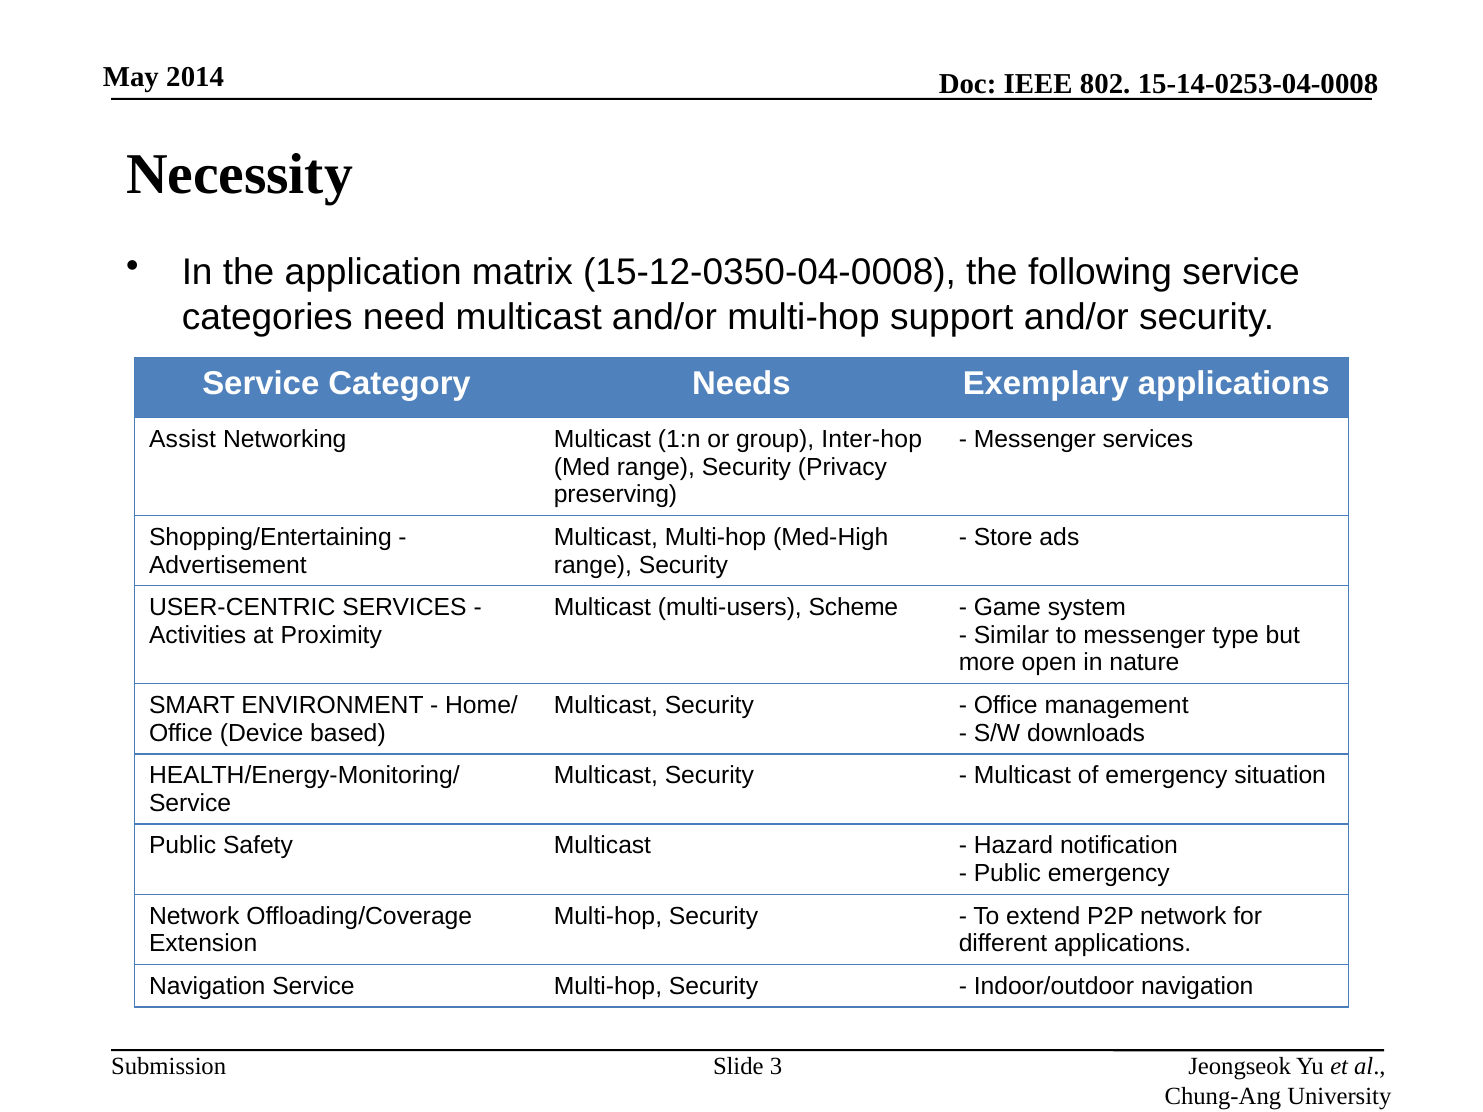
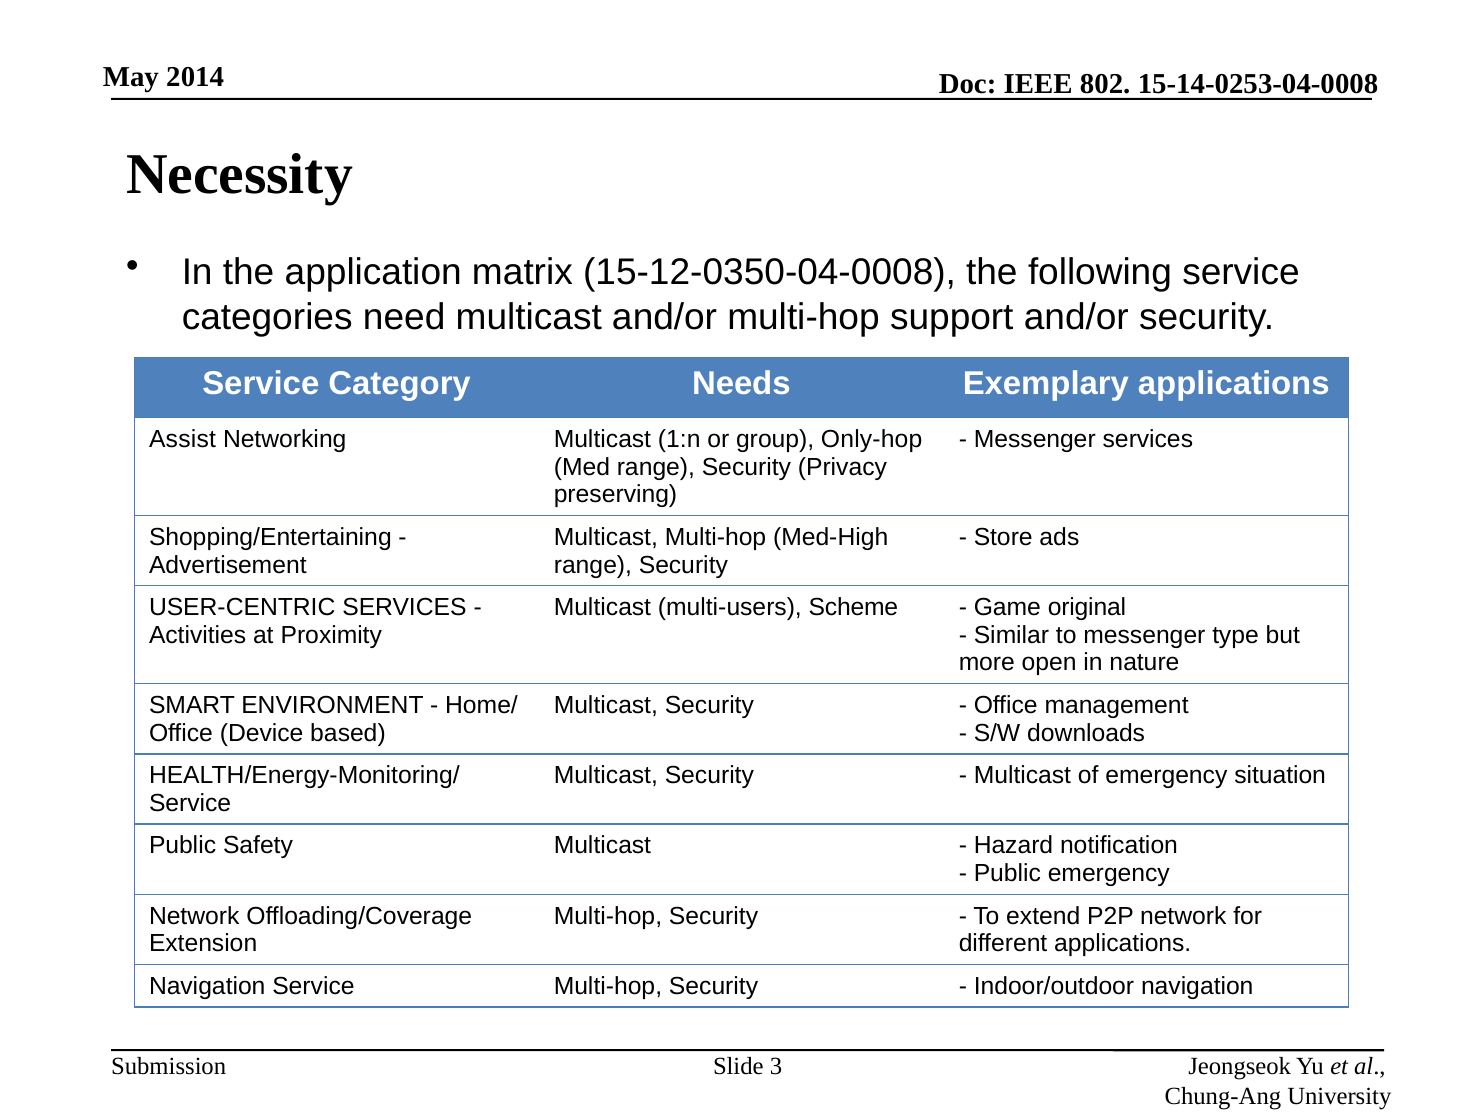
Inter-hop: Inter-hop -> Only-hop (872, 439)
system: system -> original (1087, 608)
